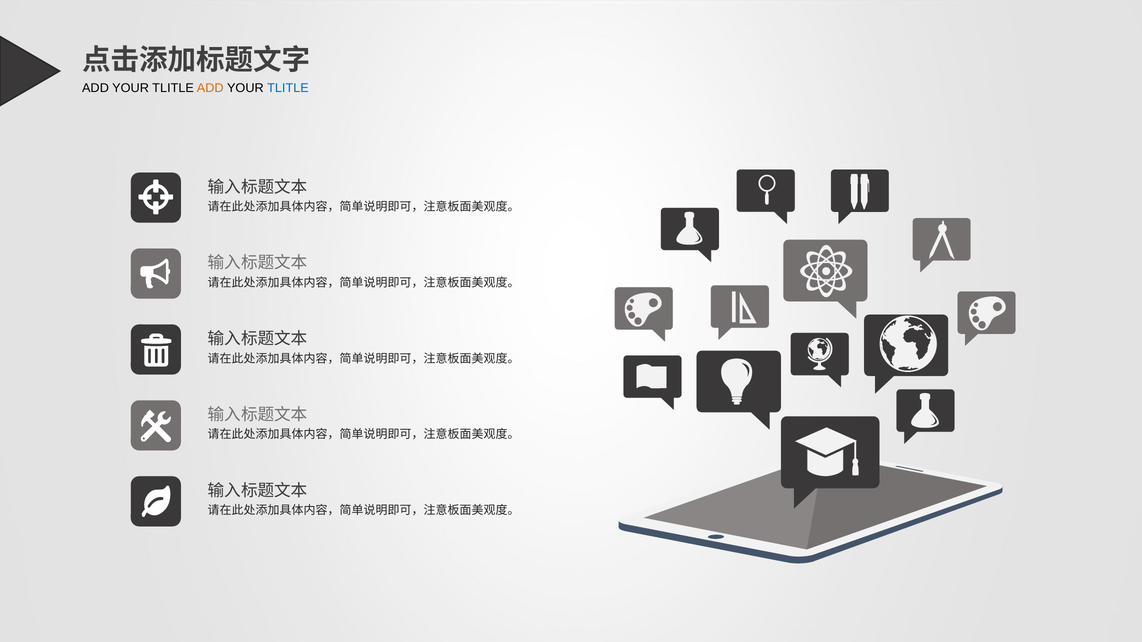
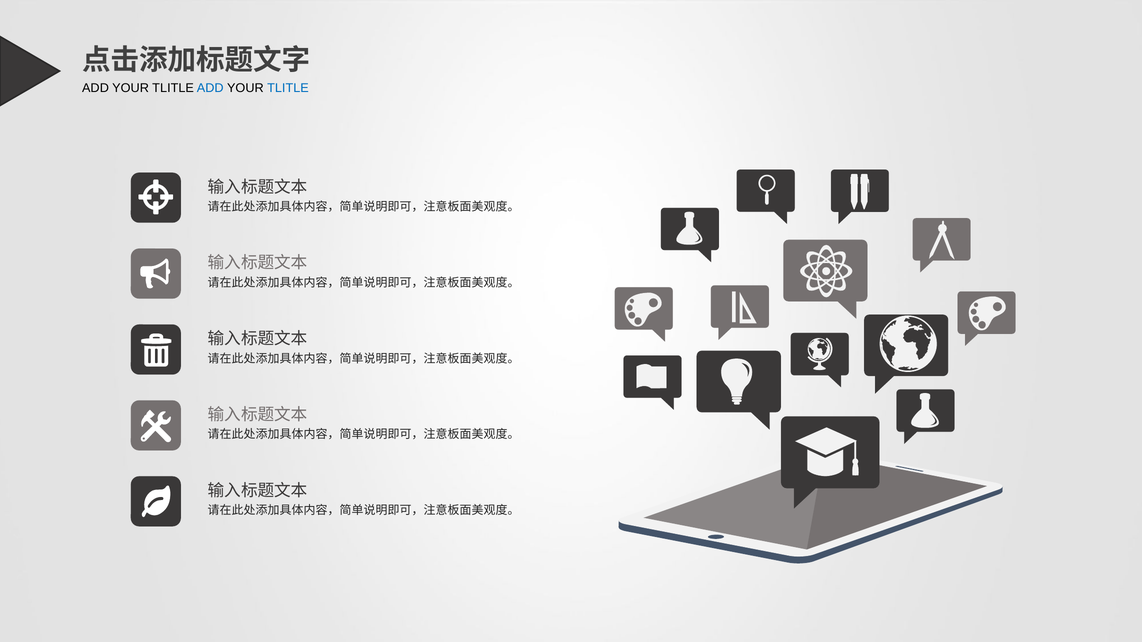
ADD colour: orange -> blue (210, 88)
